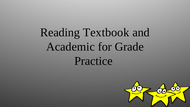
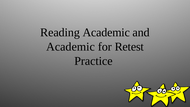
Reading Textbook: Textbook -> Academic (106, 32)
Grade: Grade -> Retest (129, 47)
